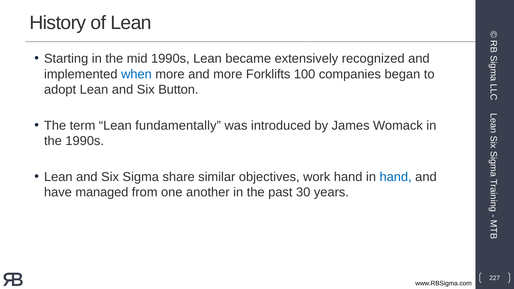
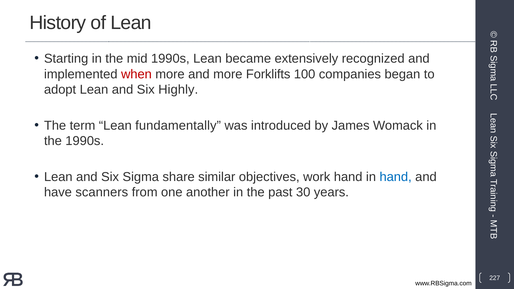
when colour: blue -> red (136, 74)
Button: Button -> Highly (178, 90)
managed: managed -> scanners (102, 192)
